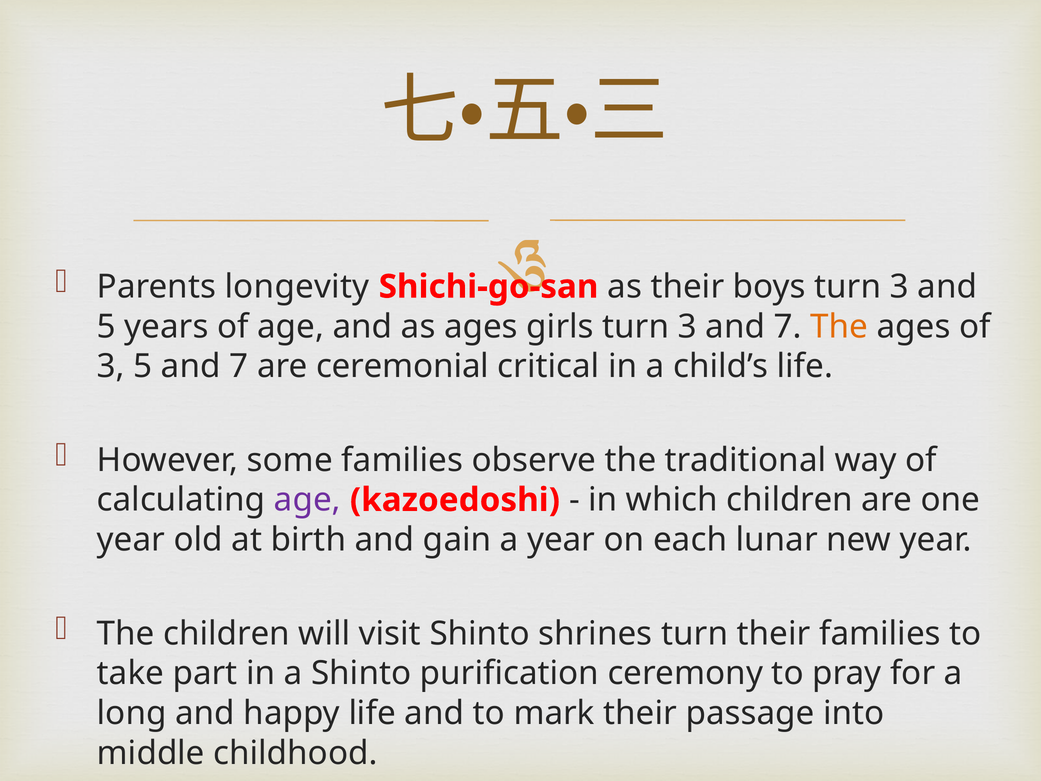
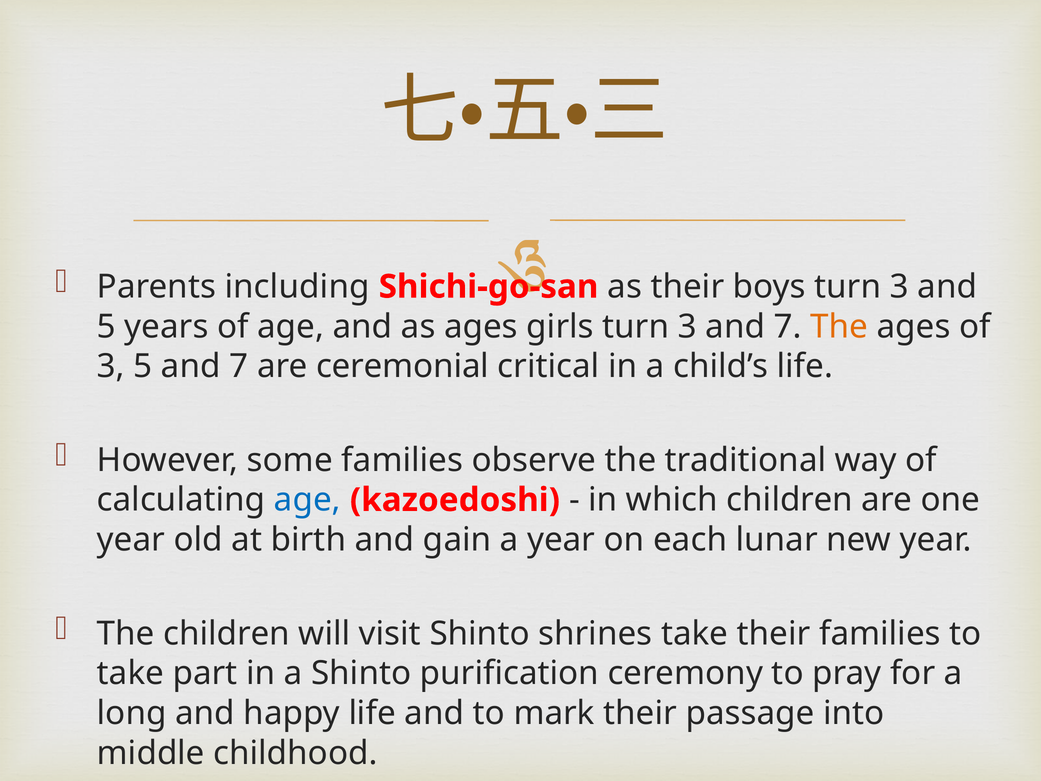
longevity: longevity -> including (297, 287)
age colour: purple -> blue (307, 500)
shrines turn: turn -> take (695, 633)
